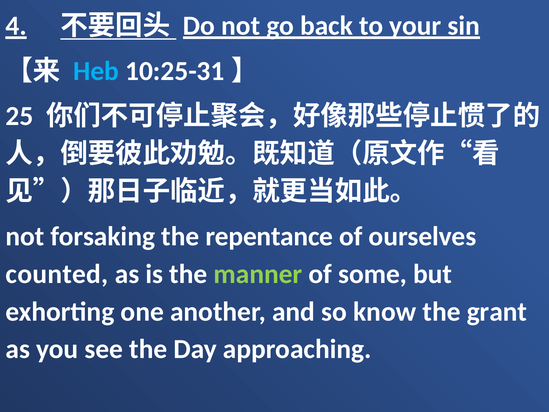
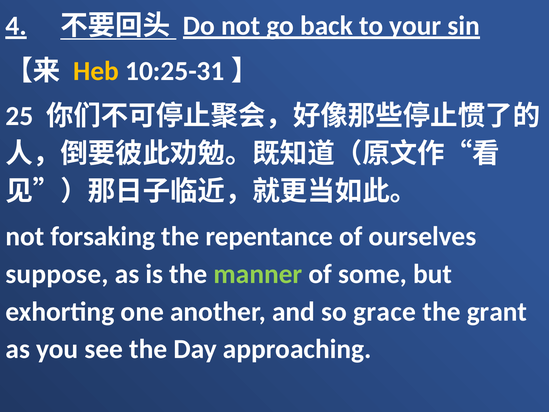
Heb colour: light blue -> yellow (96, 71)
counted: counted -> suppose (57, 274)
know: know -> grace (385, 311)
